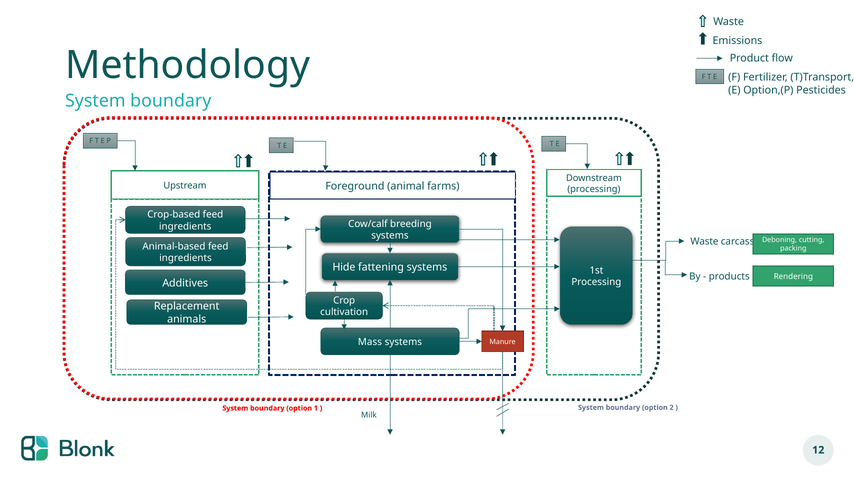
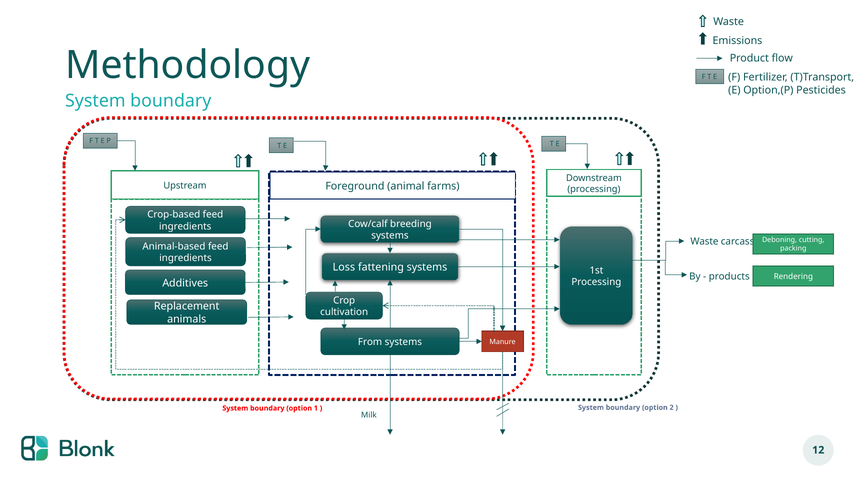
Hide: Hide -> Loss (344, 267)
Mass: Mass -> From (370, 342)
